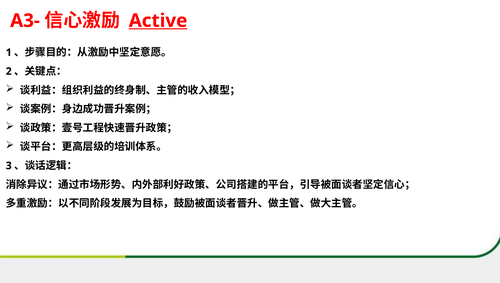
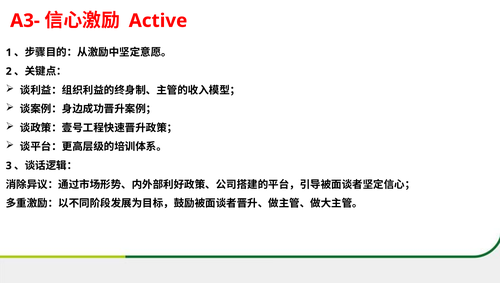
Active underline: present -> none (158, 21)
